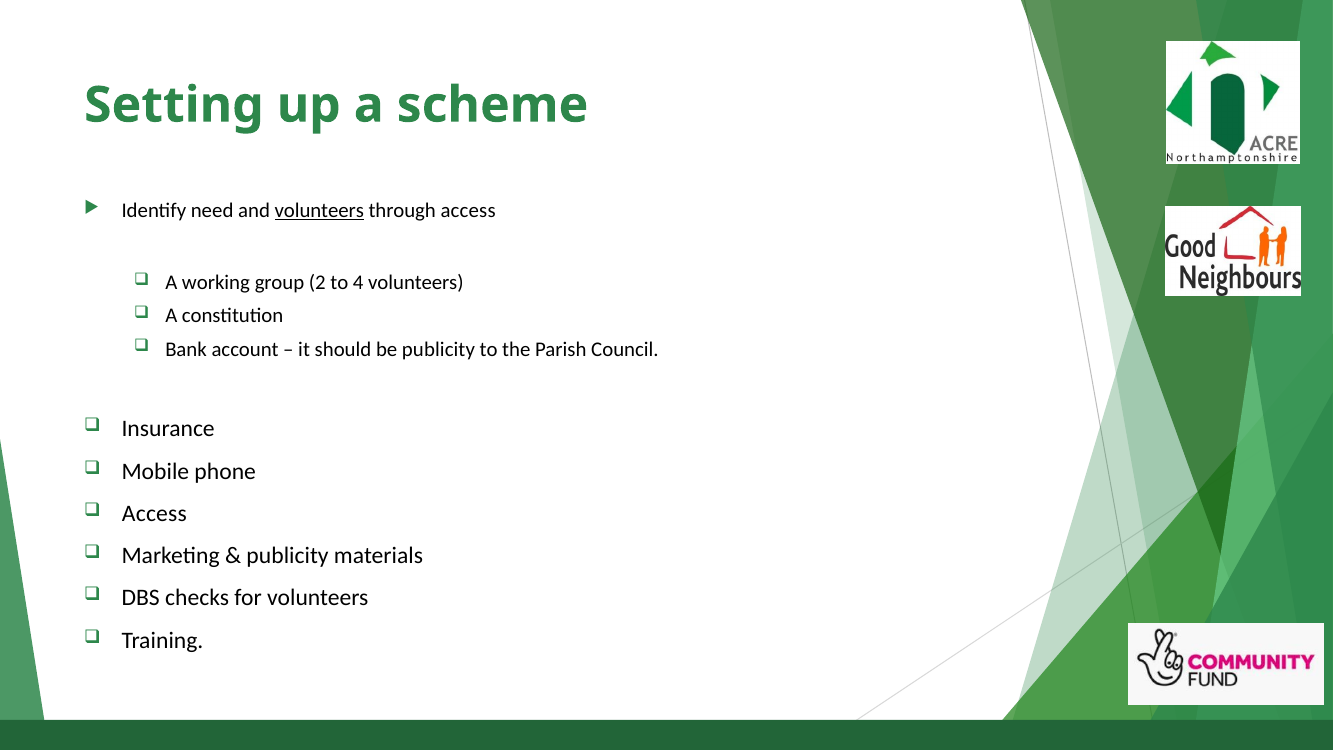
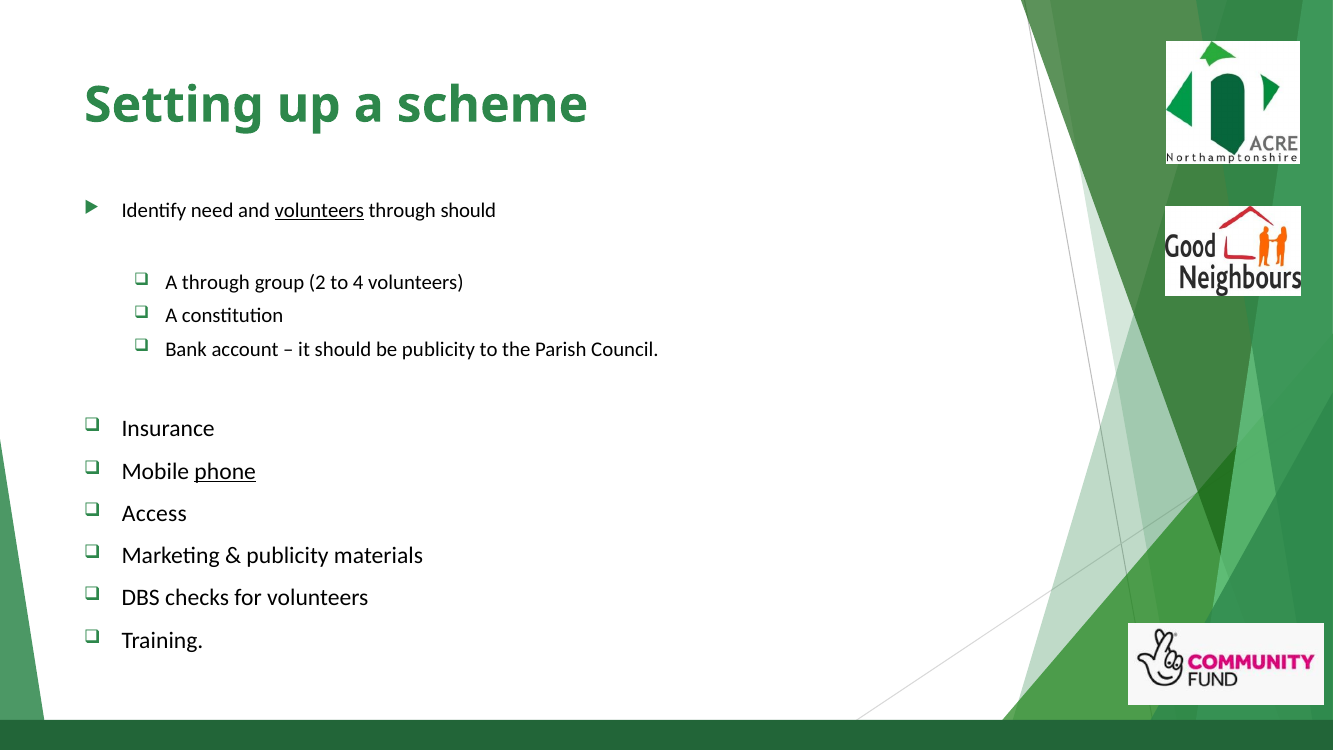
through access: access -> should (468, 210)
A working: working -> through (216, 283)
phone underline: none -> present (225, 471)
